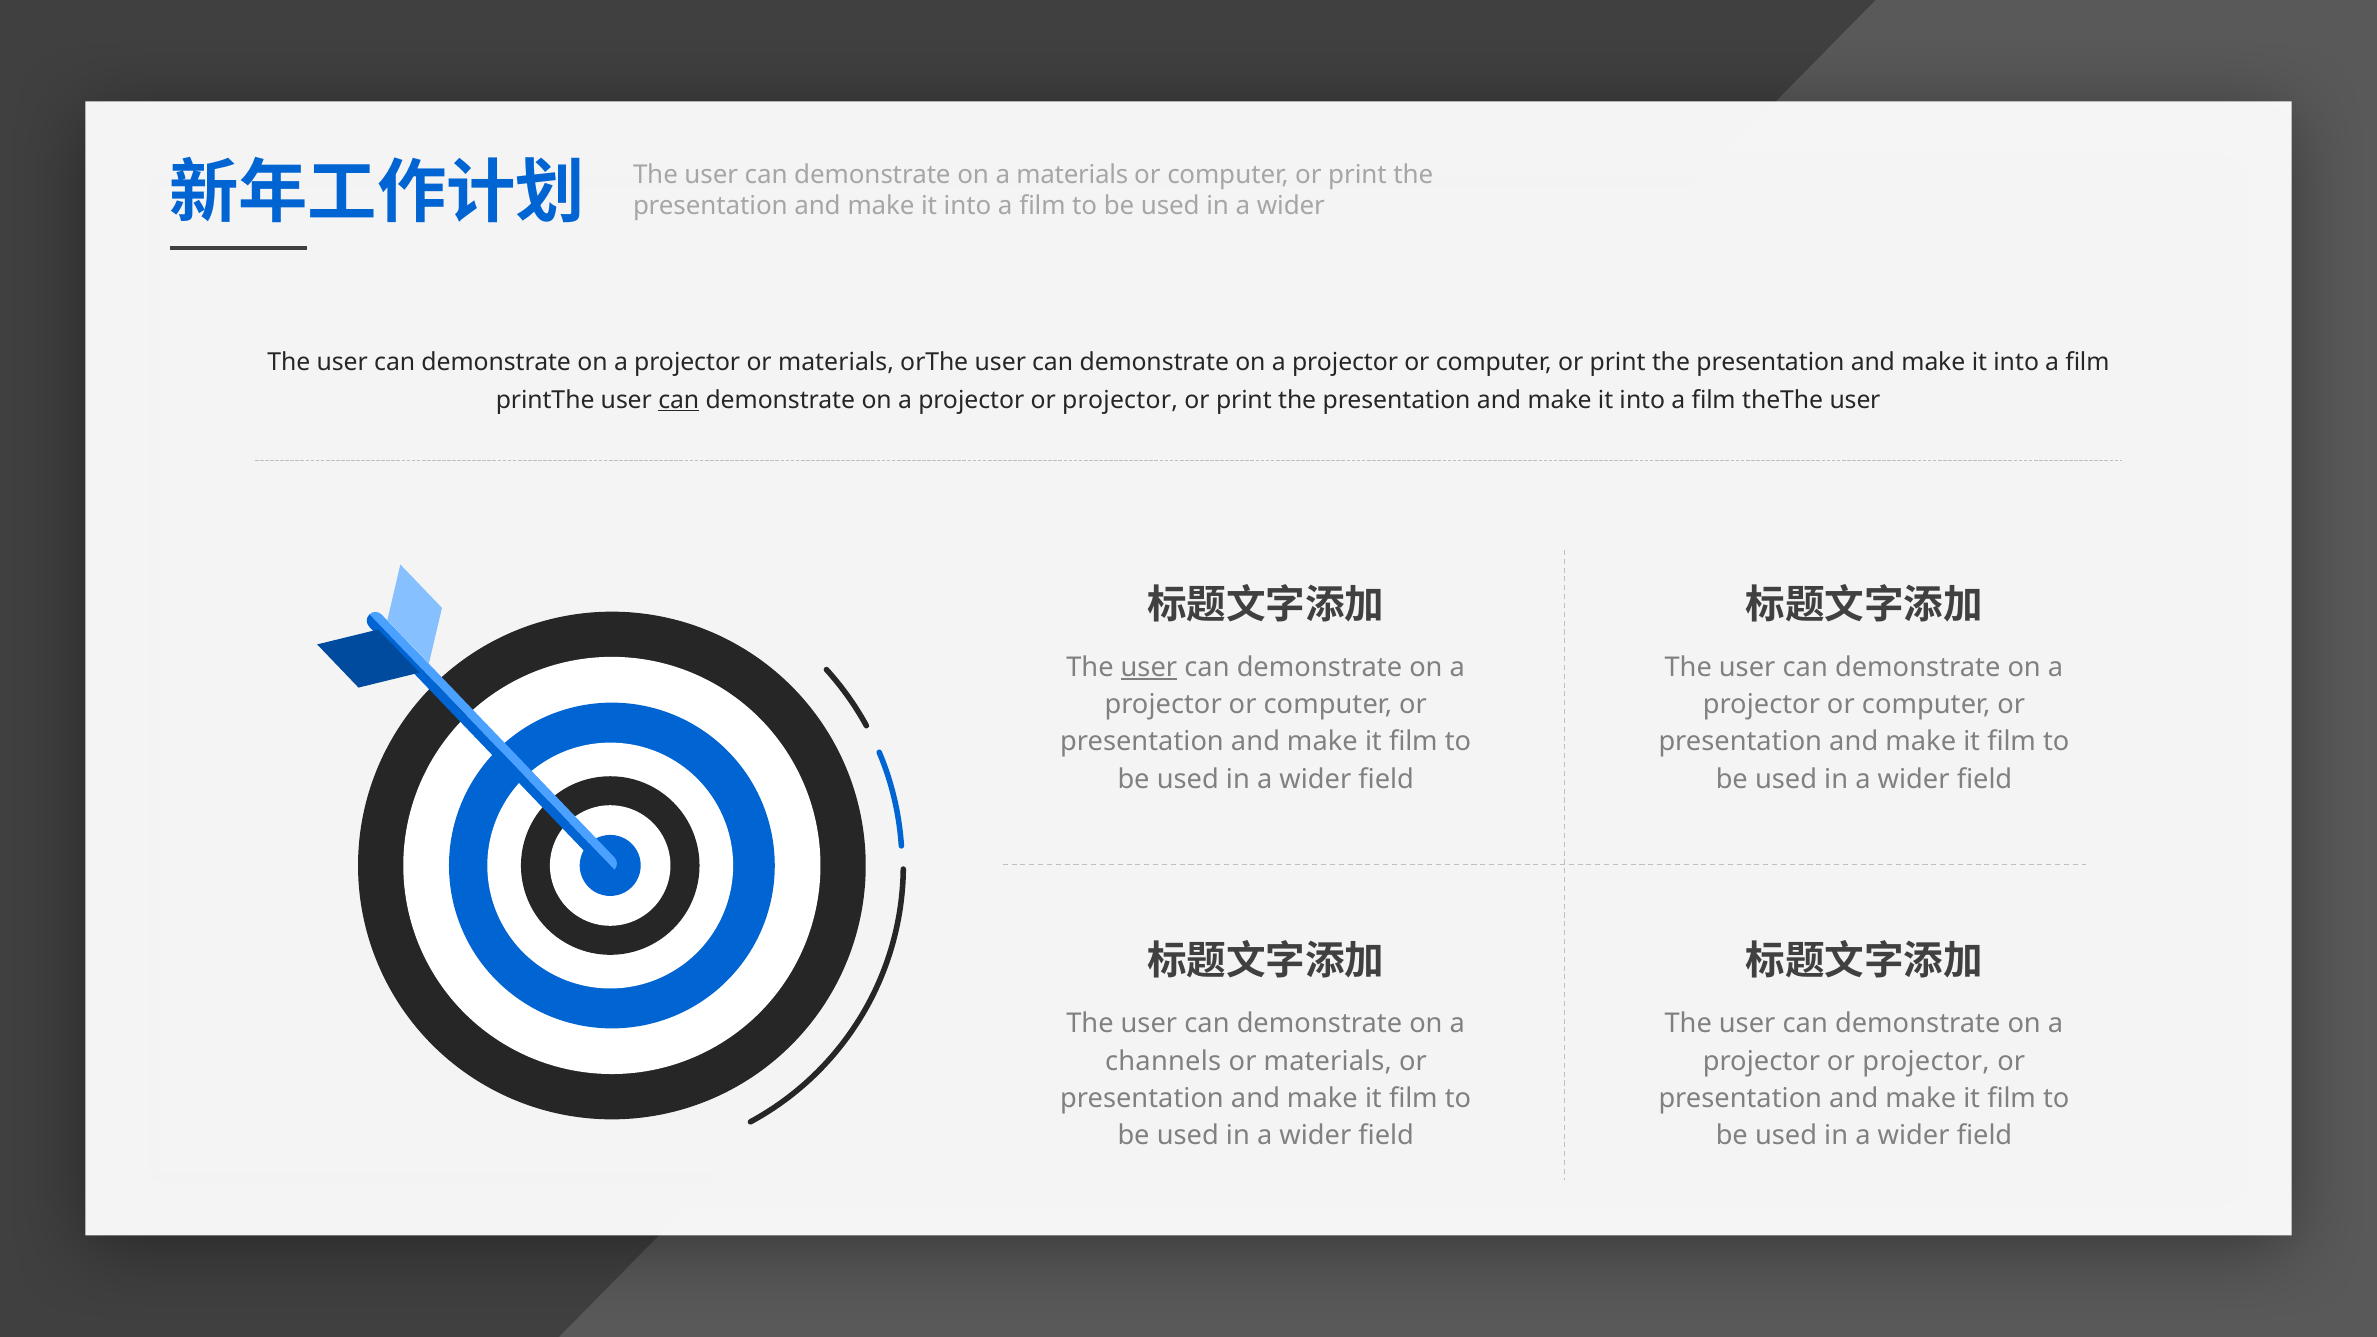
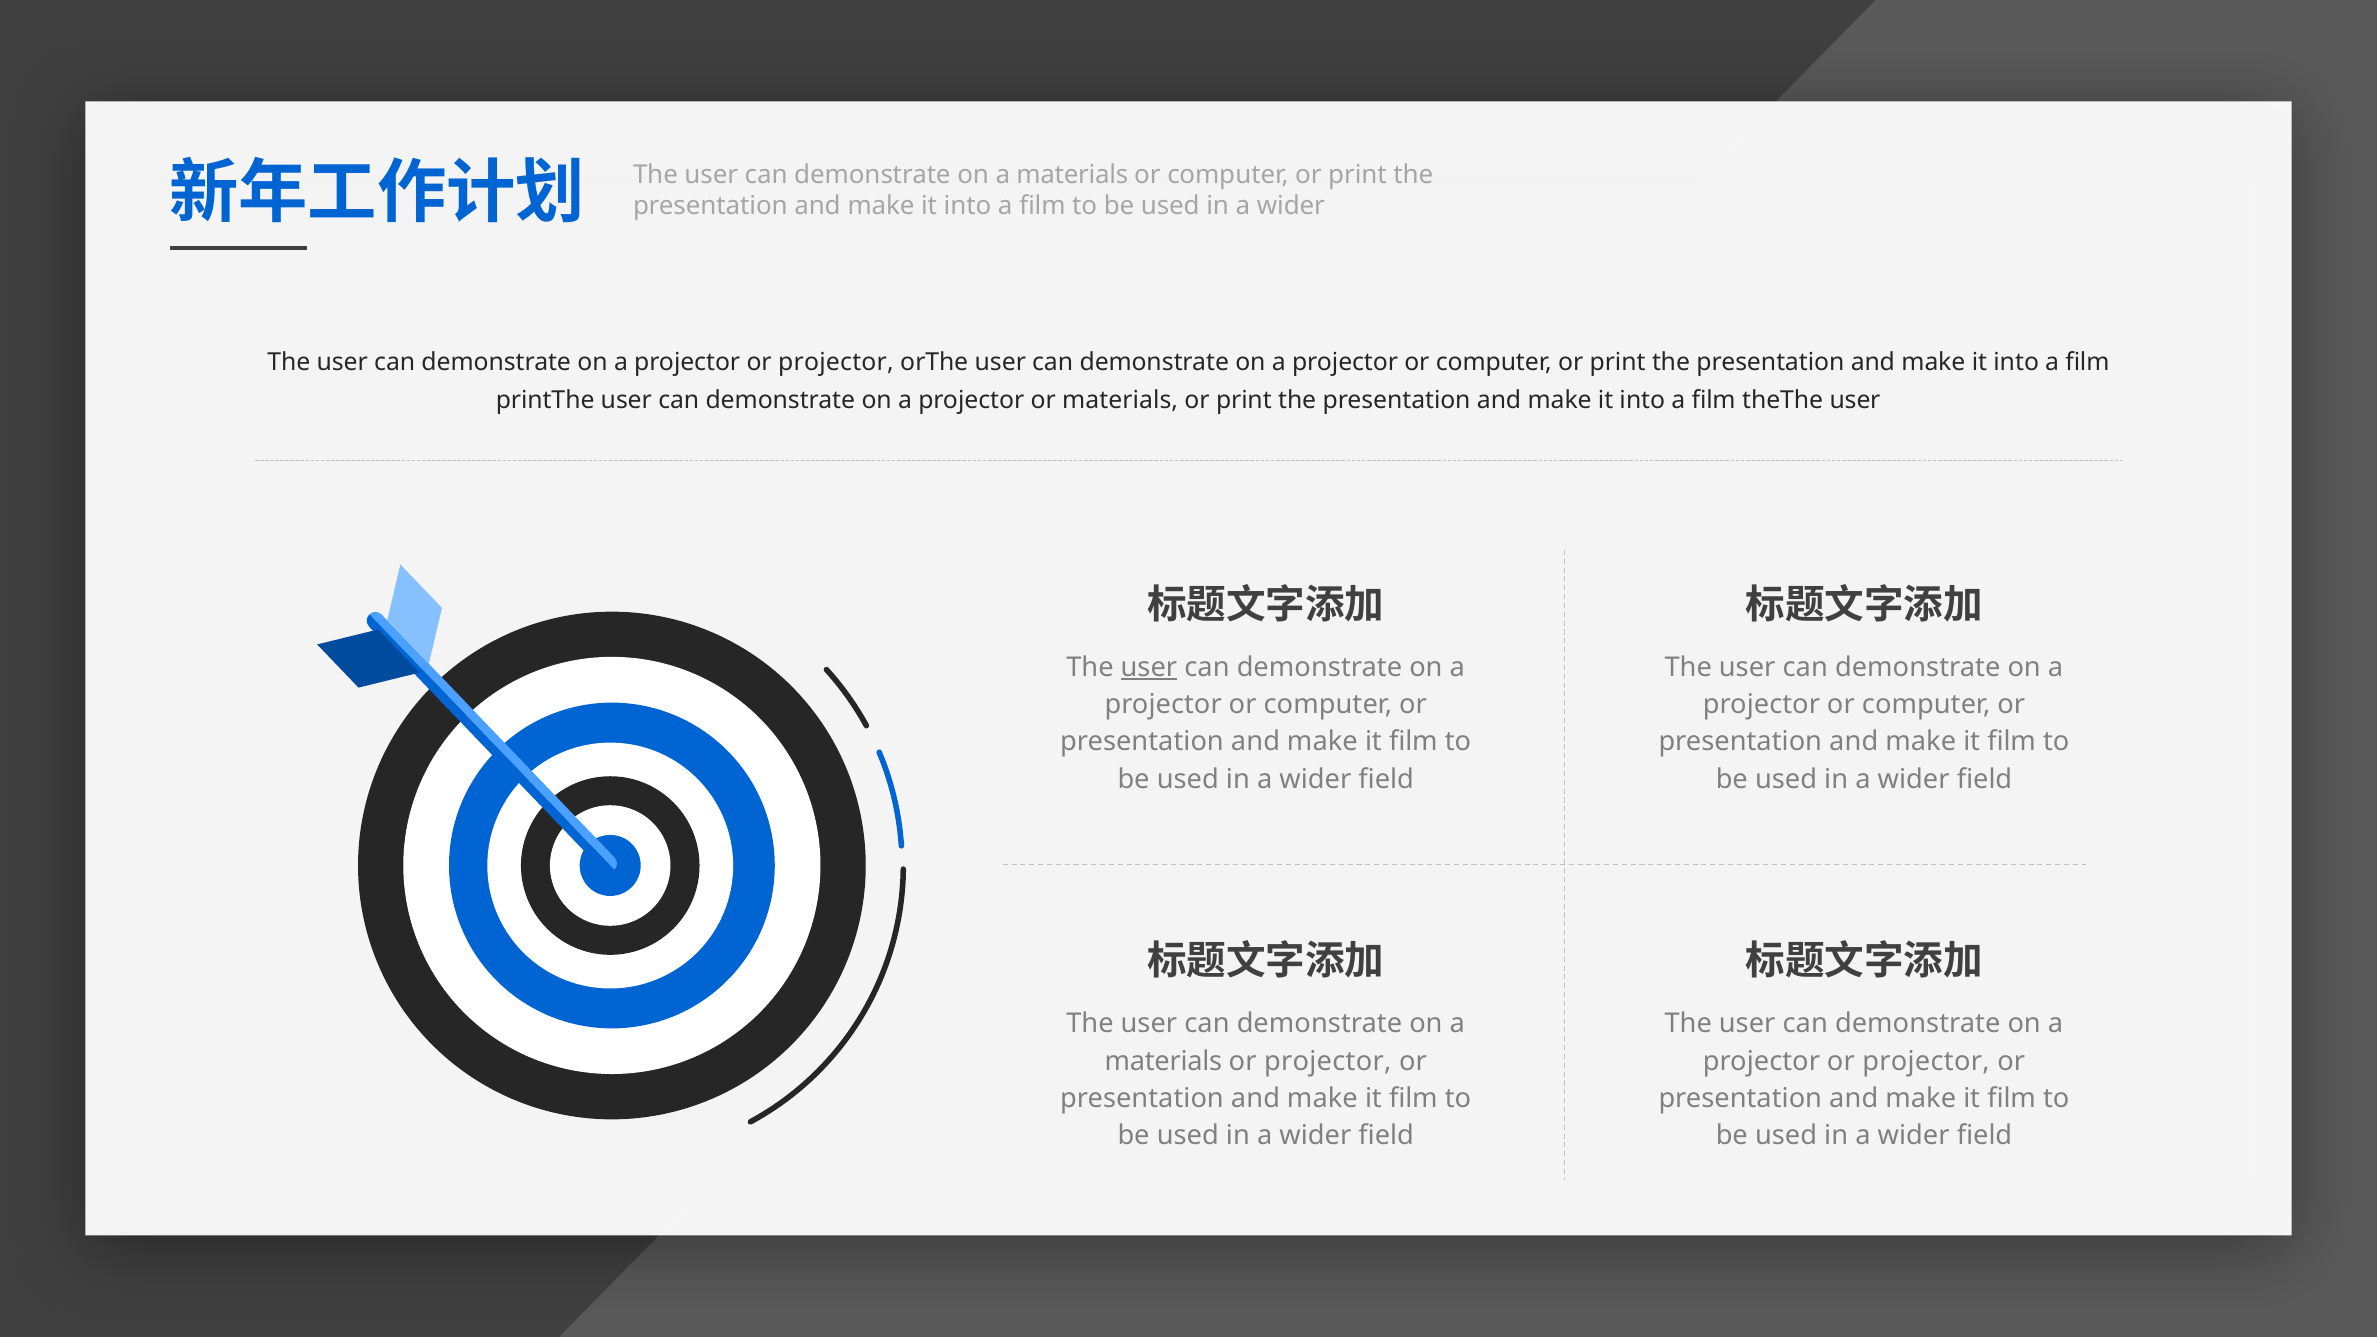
materials: materials -> projector (836, 363)
can underline: present -> none (679, 400)
projector: projector -> materials (1120, 400)
channels: channels -> materials (1163, 1061)
materials: materials -> projector (1328, 1061)
